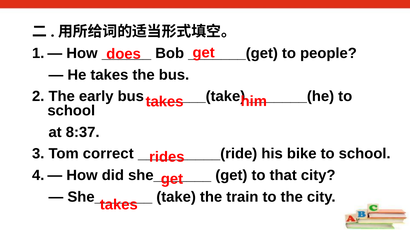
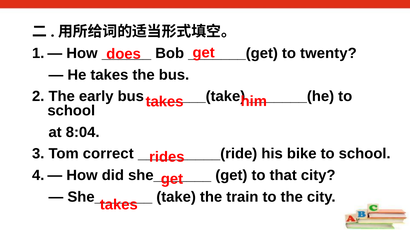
people: people -> twenty (328, 53)
8:37: 8:37 -> 8:04 (83, 132)
